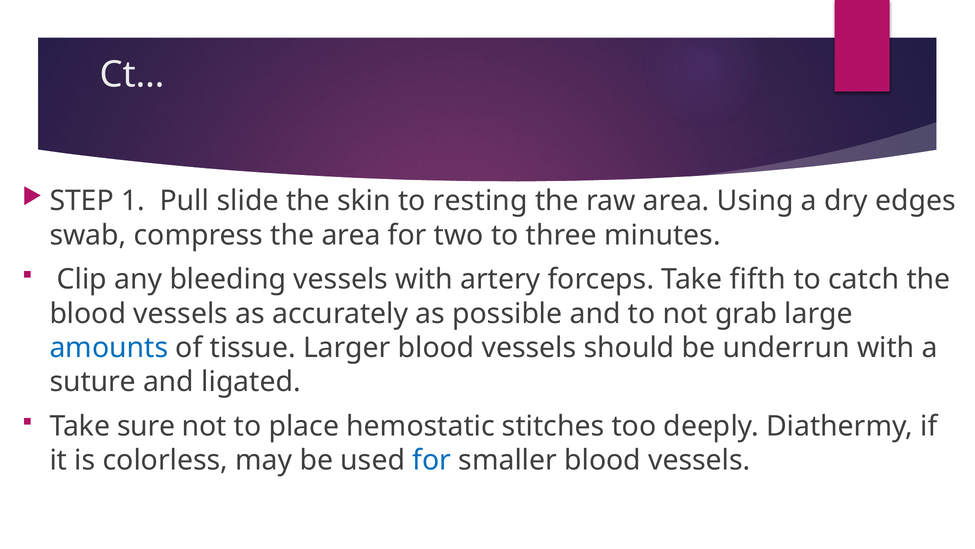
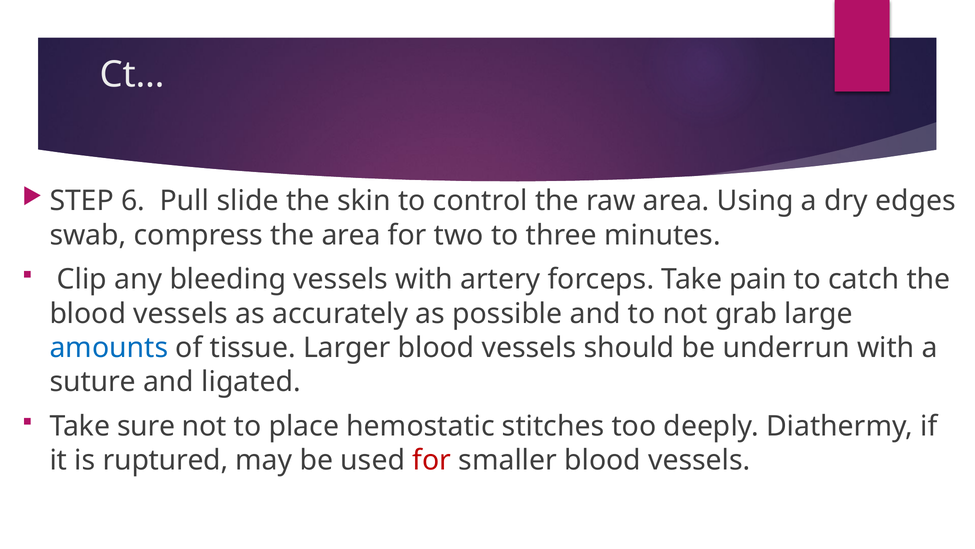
1: 1 -> 6 (133, 201)
resting: resting -> control (480, 201)
fifth: fifth -> pain (758, 279)
colorless: colorless -> ruptured (165, 460)
for colour: blue -> red (432, 460)
